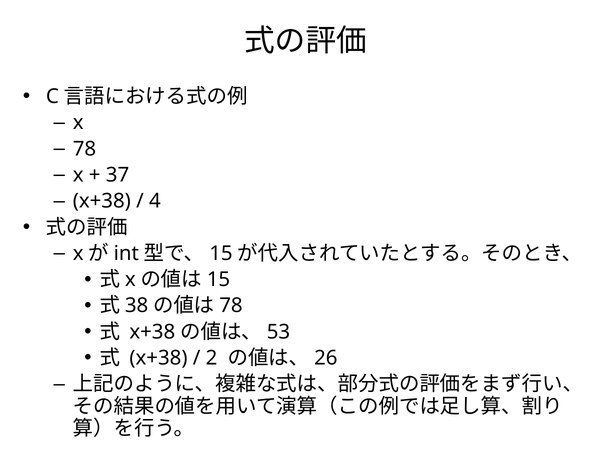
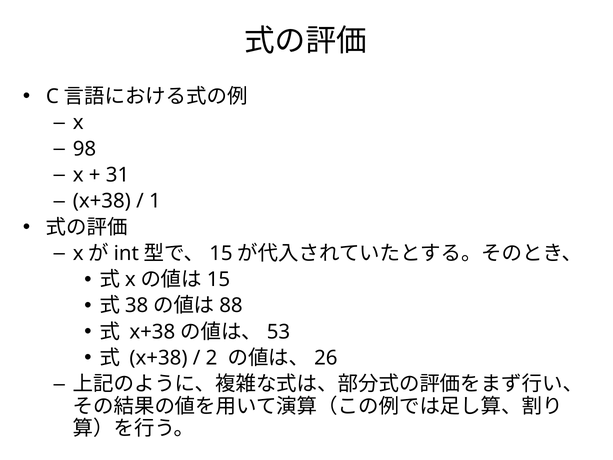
78: 78 -> 98 (84, 149)
37: 37 -> 31 (118, 175)
4: 4 -> 1 (155, 201)
78: 78 -> 88 (231, 306)
